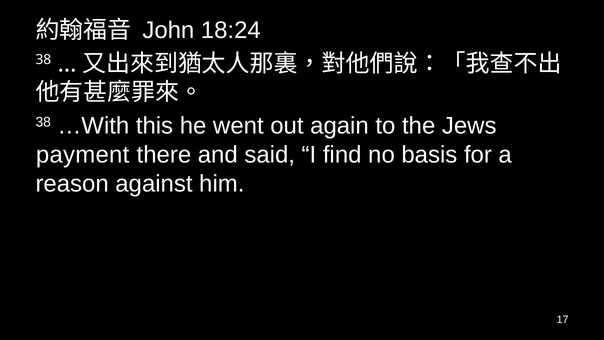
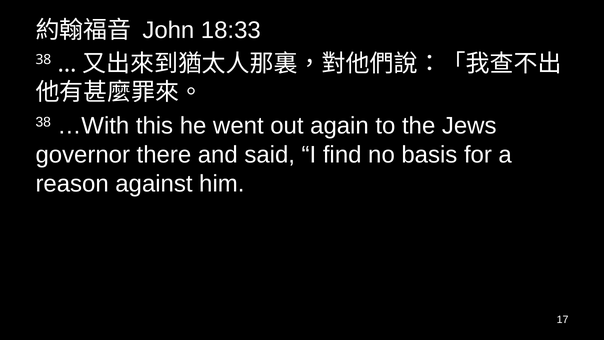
18:24: 18:24 -> 18:33 (231, 30)
payment: payment -> governor (83, 155)
